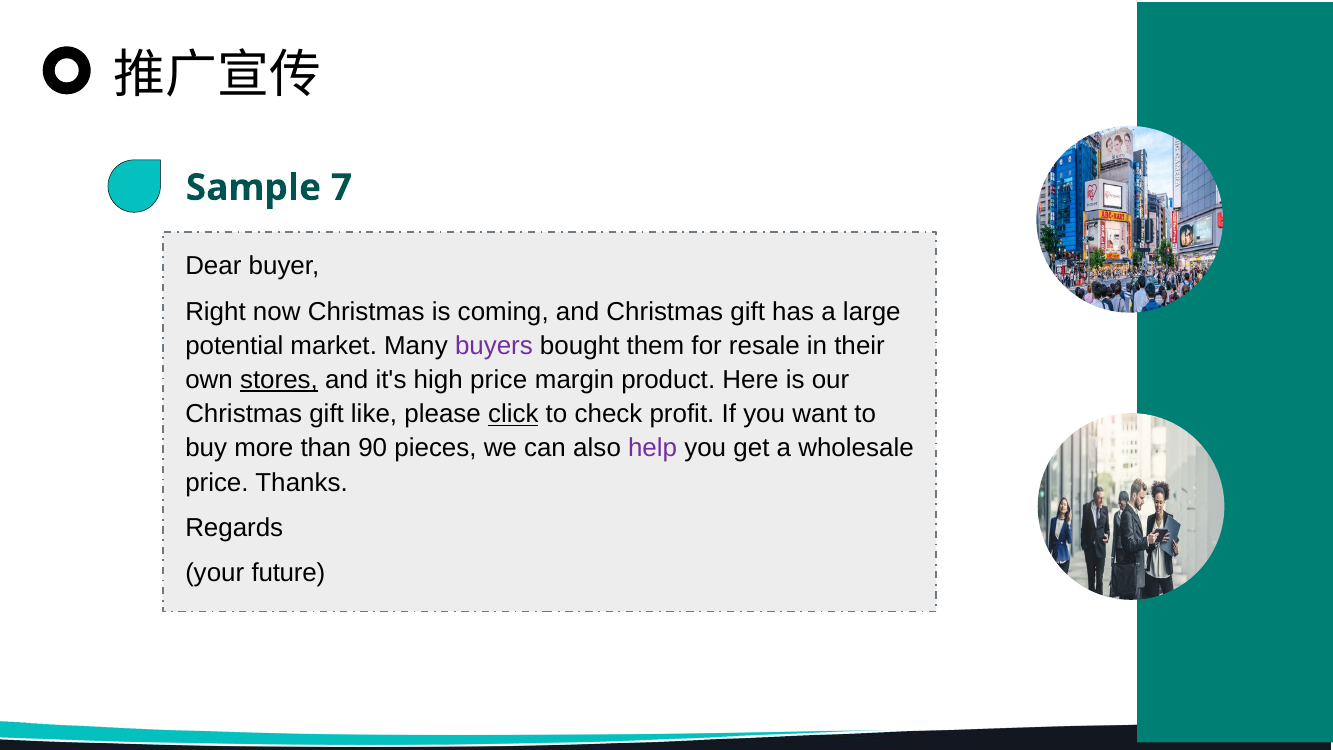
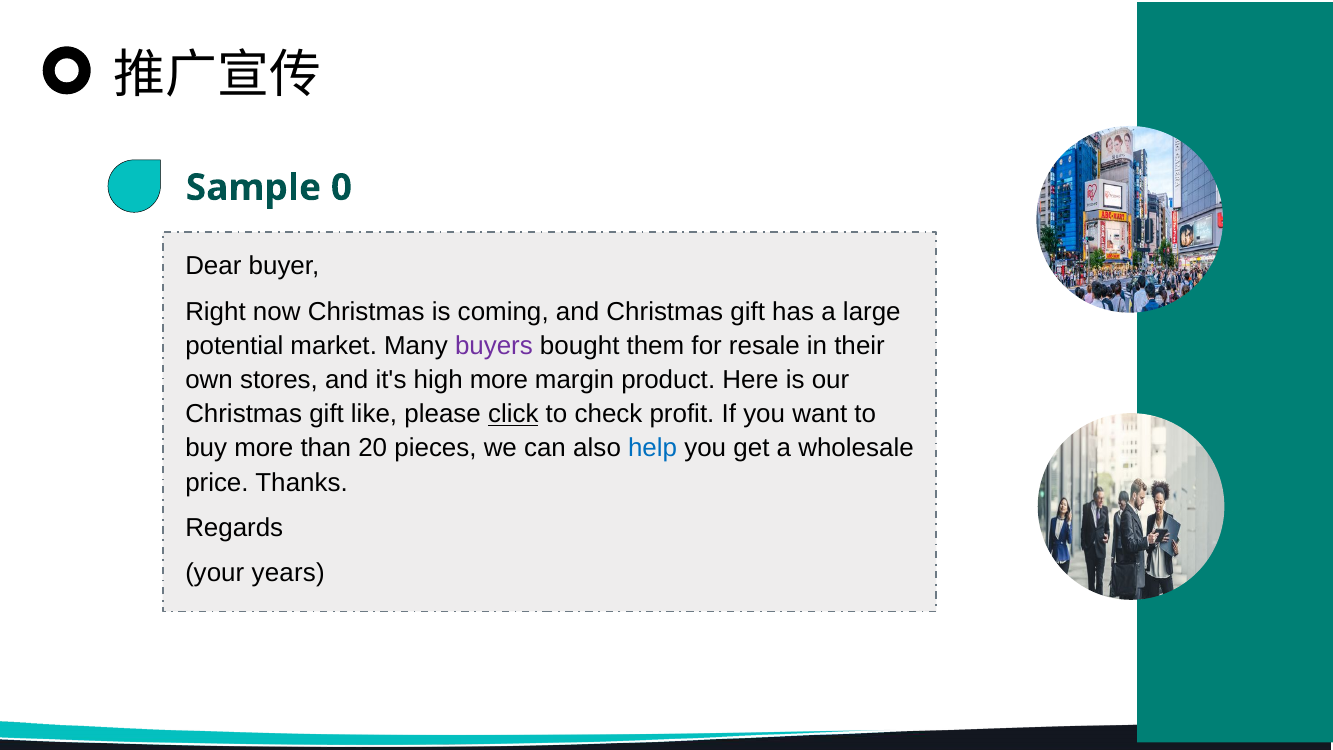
7: 7 -> 0 (341, 188)
stores underline: present -> none (279, 380)
high price: price -> more (499, 380)
90: 90 -> 20 (373, 448)
help colour: purple -> blue (653, 448)
future: future -> years (288, 573)
